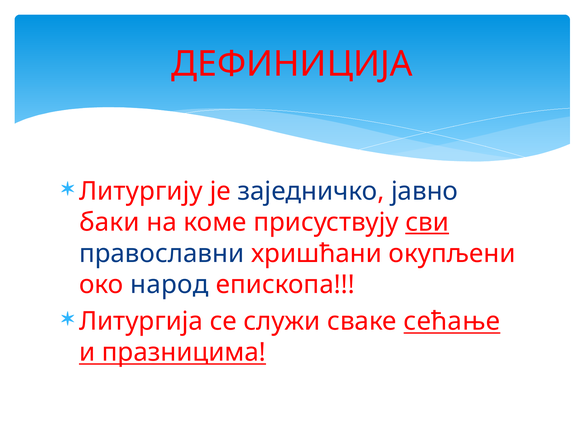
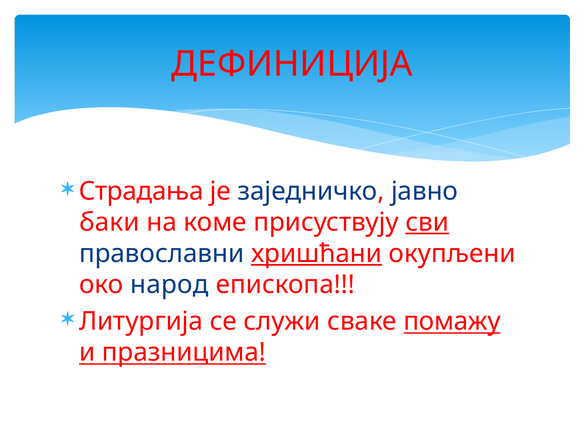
Литургију: Литургију -> Страдања (141, 191)
хришћани underline: none -> present (316, 254)
сећање: сећање -> помажу (452, 321)
